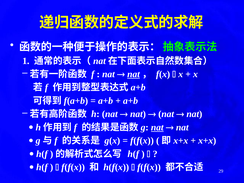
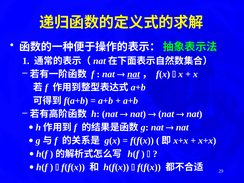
nat underline: present -> none (157, 127)
